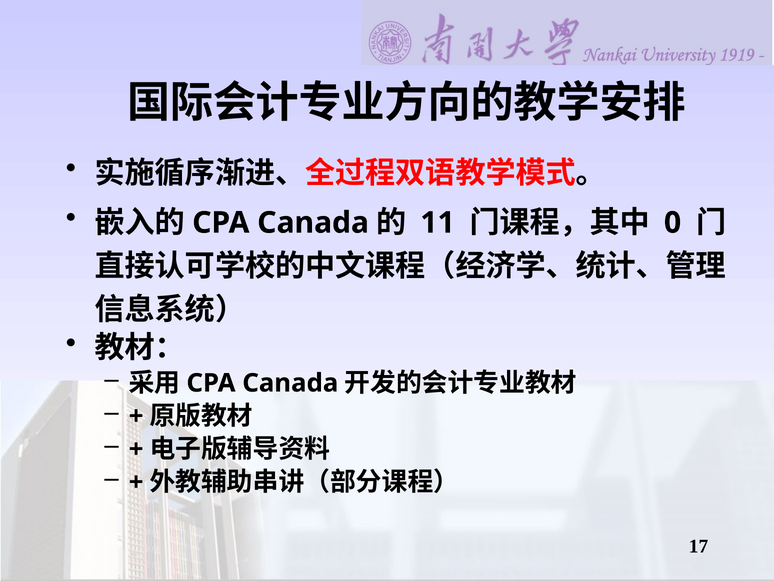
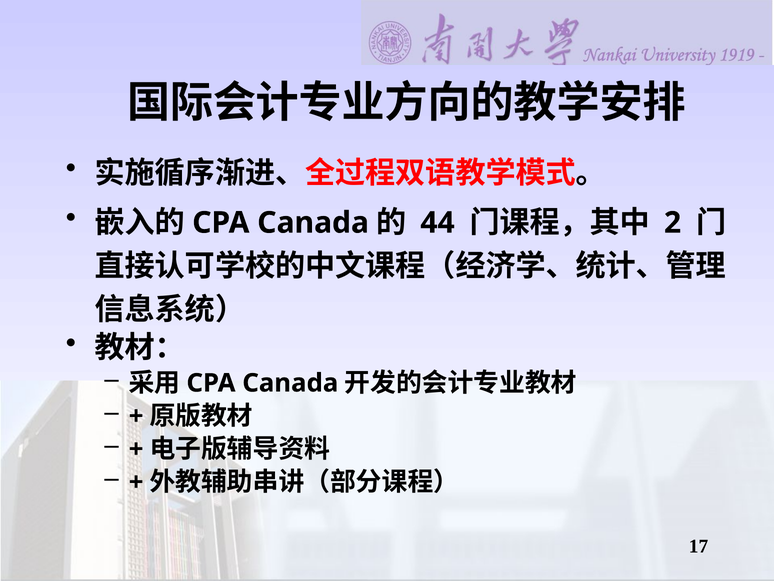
11: 11 -> 44 (438, 223)
0: 0 -> 2 (673, 223)
